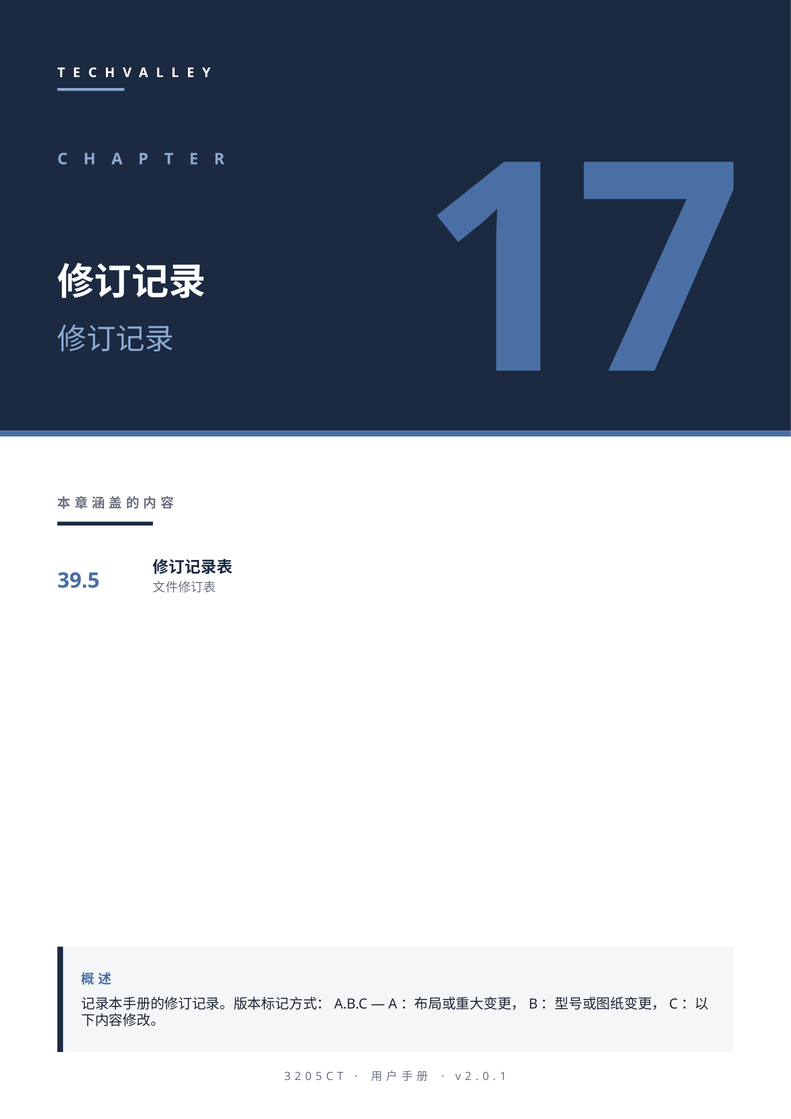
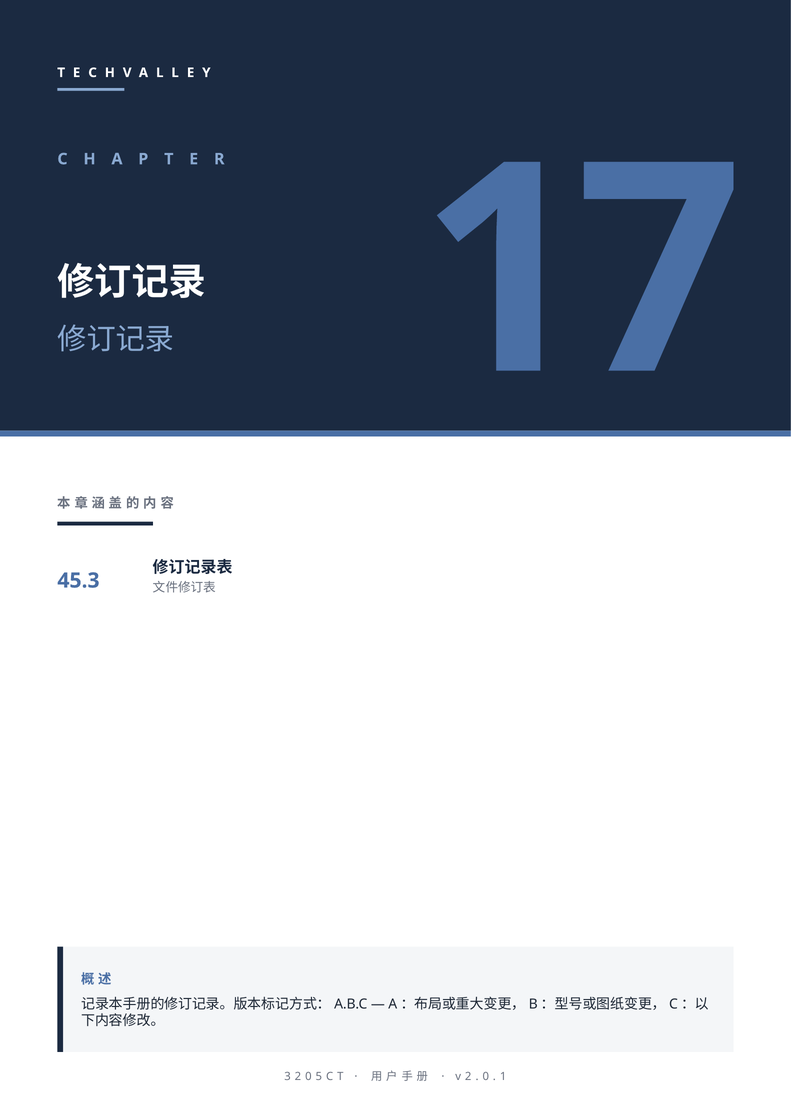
39.5: 39.5 -> 45.3 (78, 580)
